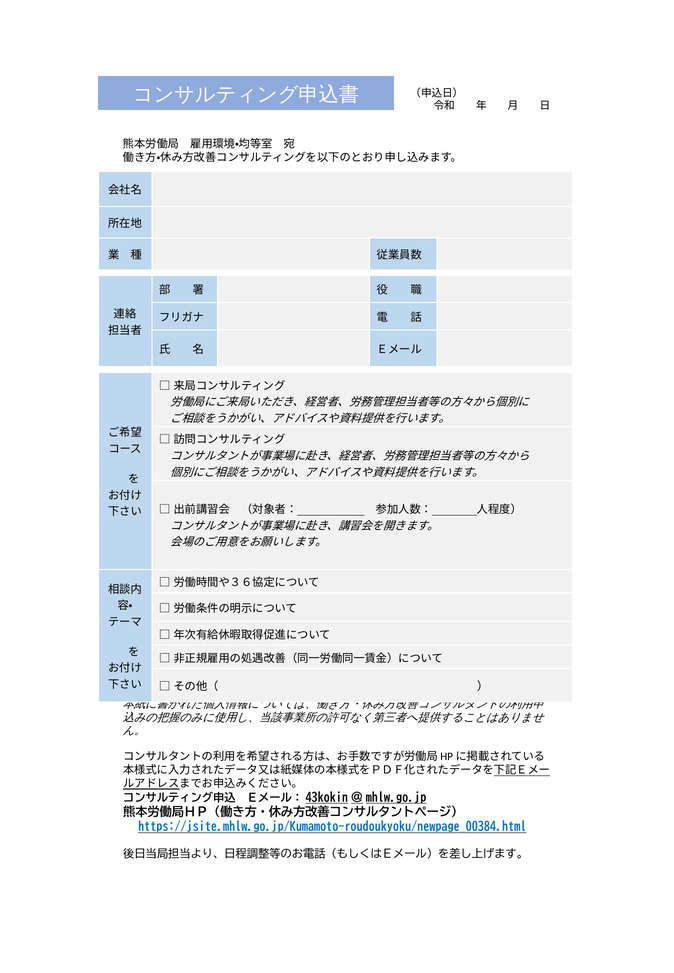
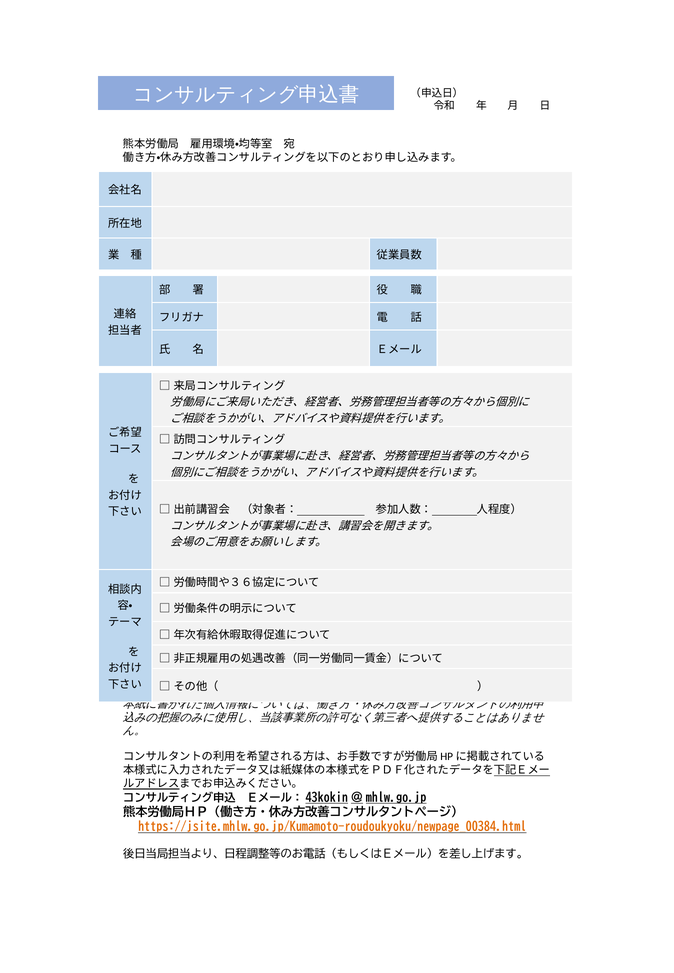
https://jsite.mhlw.go.jp/Kumamoto-roudoukyoku/newpage_00384.html colour: blue -> orange (332, 827)
